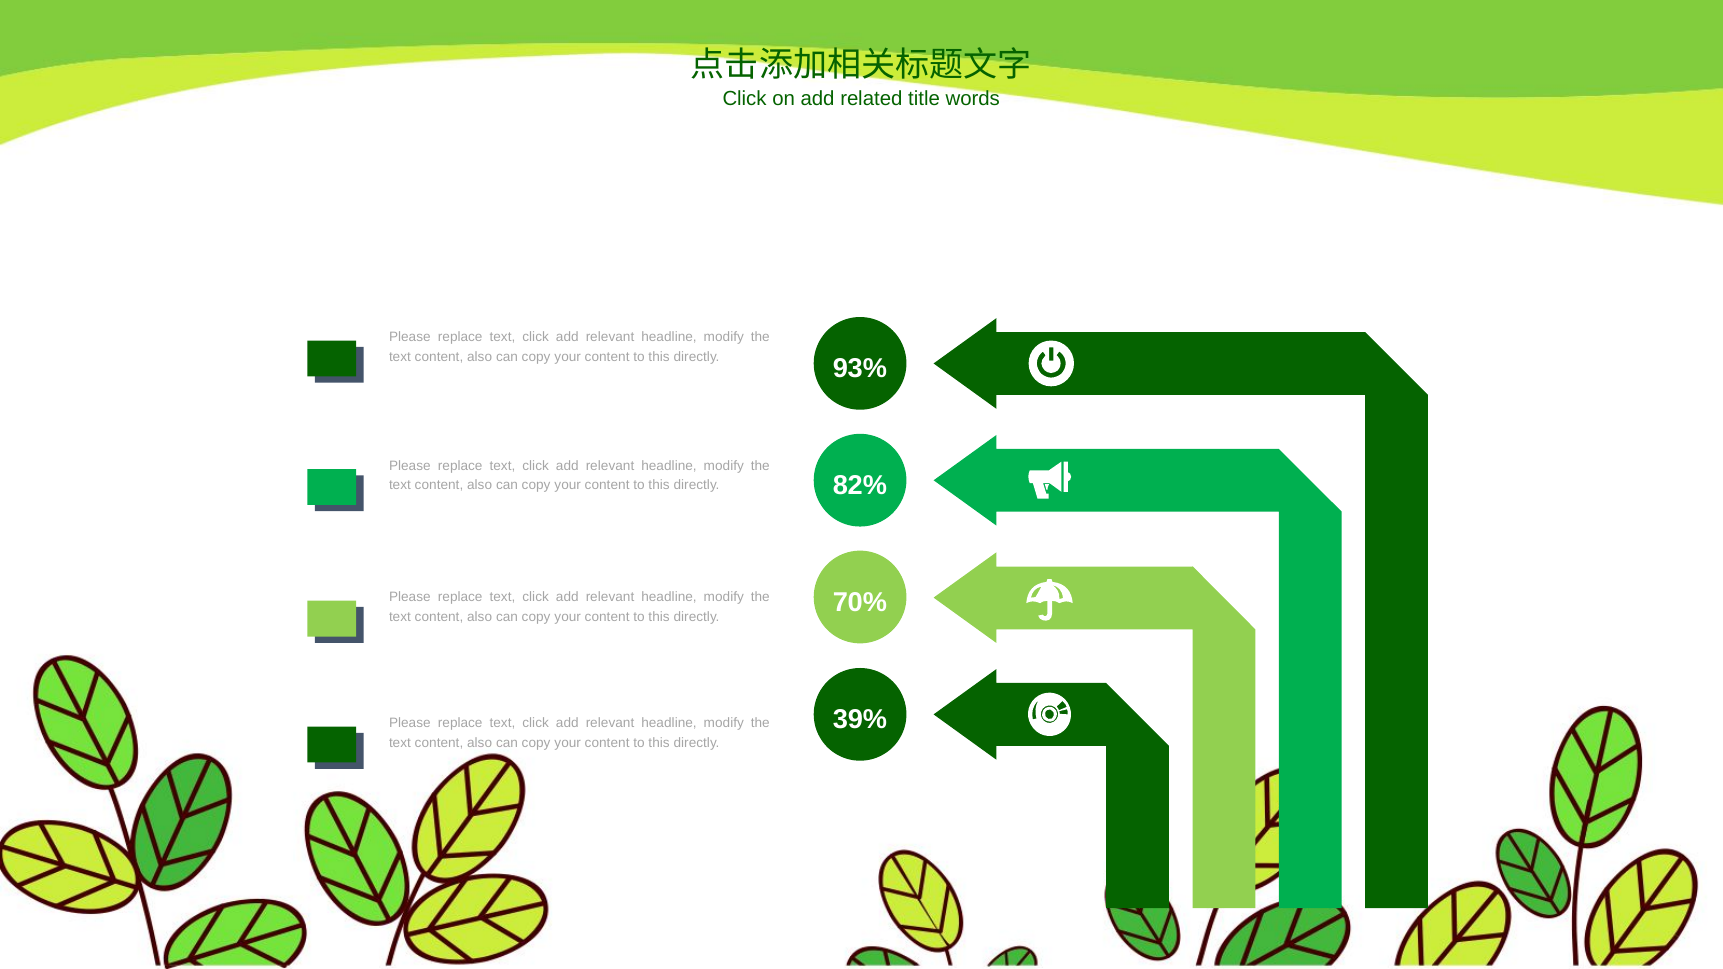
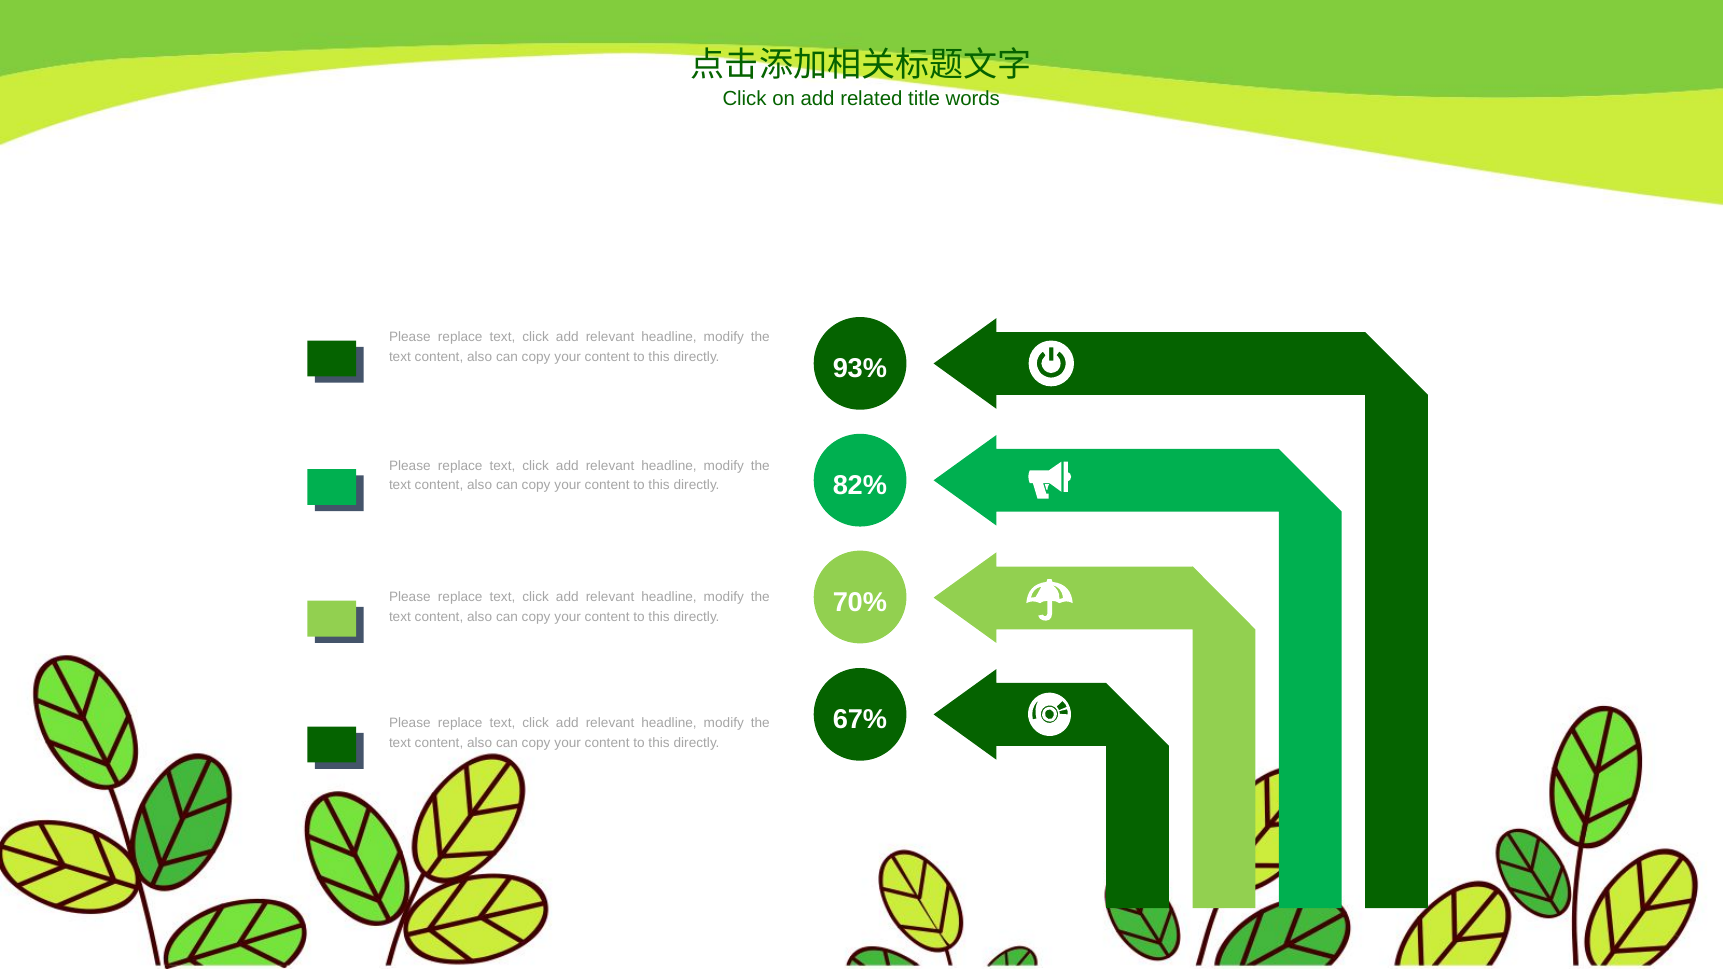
39%: 39% -> 67% (860, 719)
